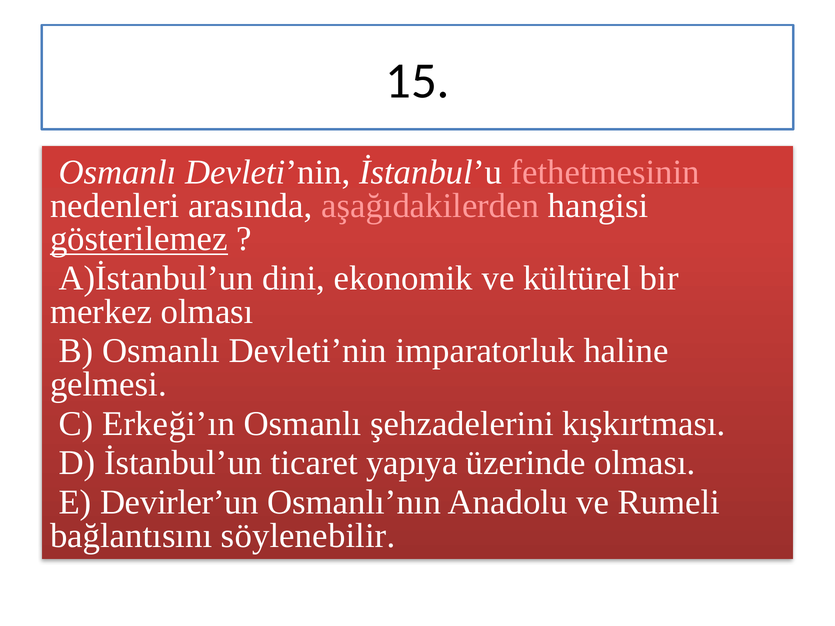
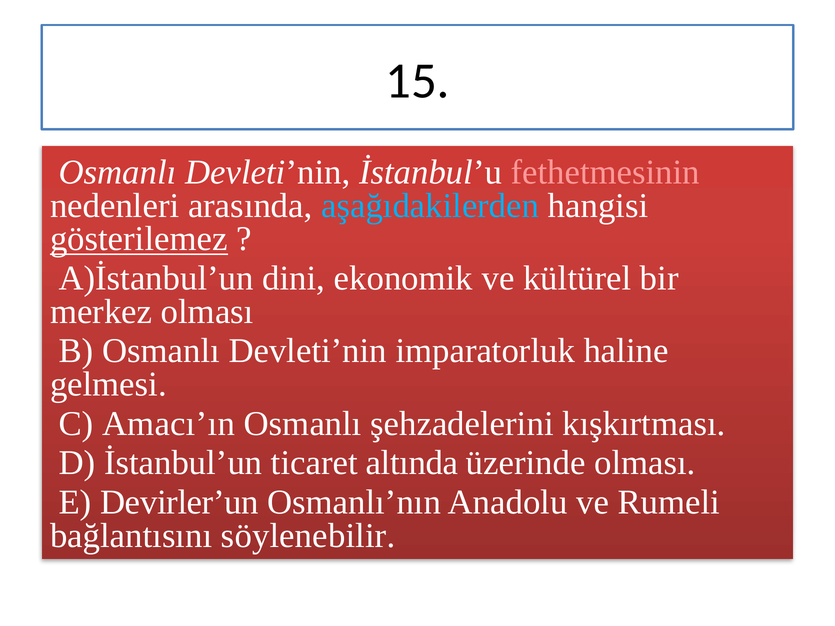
aşağıdakilerden colour: pink -> light blue (430, 206)
Erkeği’ın: Erkeği’ın -> Amacı’ın (169, 424)
yapıya: yapıya -> altında (412, 463)
